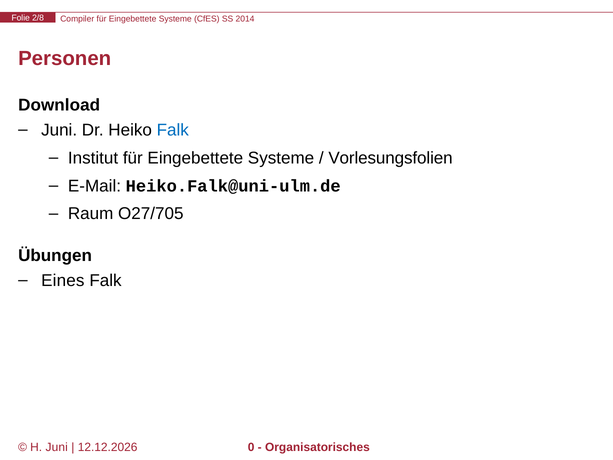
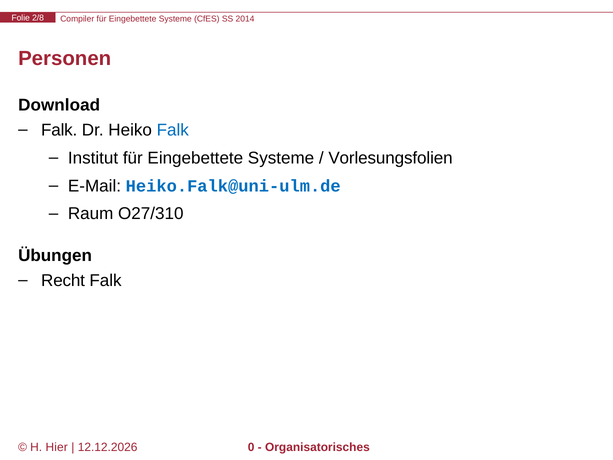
Juni: Juni -> Falk (59, 130)
Heiko.Falk@uni-ulm.de colour: black -> blue (233, 186)
O27/705: O27/705 -> O27/310 (151, 214)
Eines: Eines -> Recht (63, 280)
H Juni: Juni -> Hier (57, 447)
